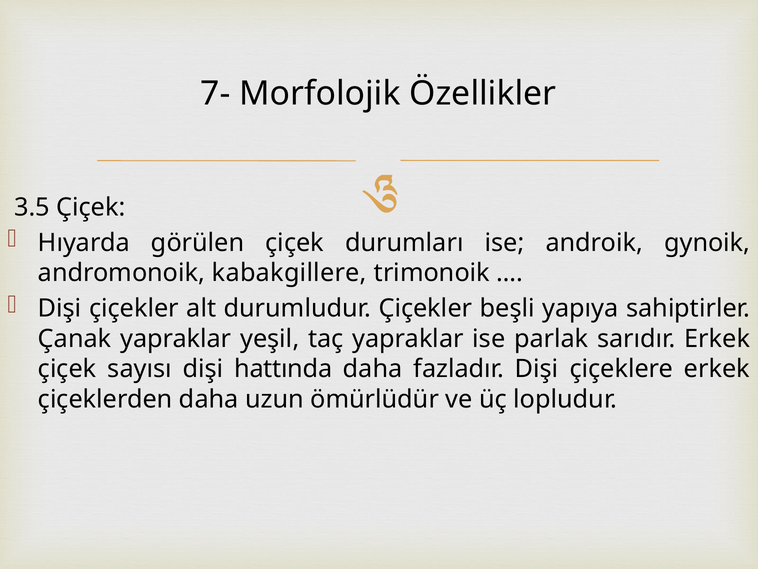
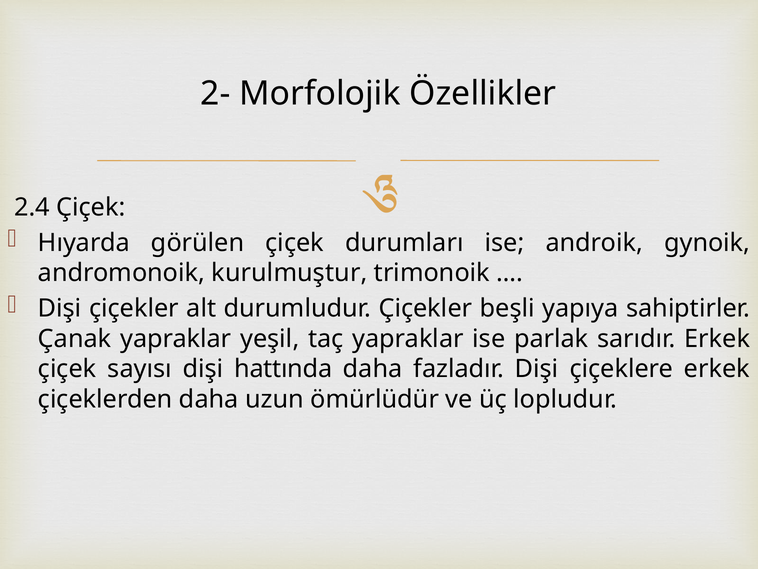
7-: 7- -> 2- (215, 93)
3.5: 3.5 -> 2.4 (32, 207)
kabakgillere: kabakgillere -> kurulmuştur (289, 273)
